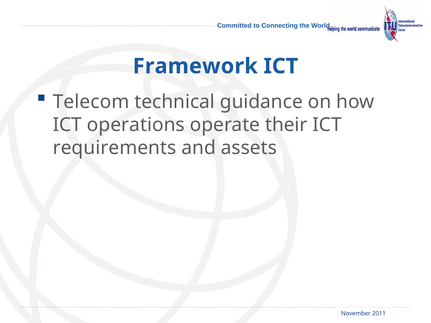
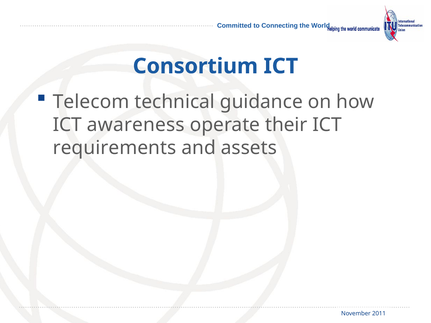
Framework: Framework -> Consortium (195, 66)
operations: operations -> awareness (136, 125)
